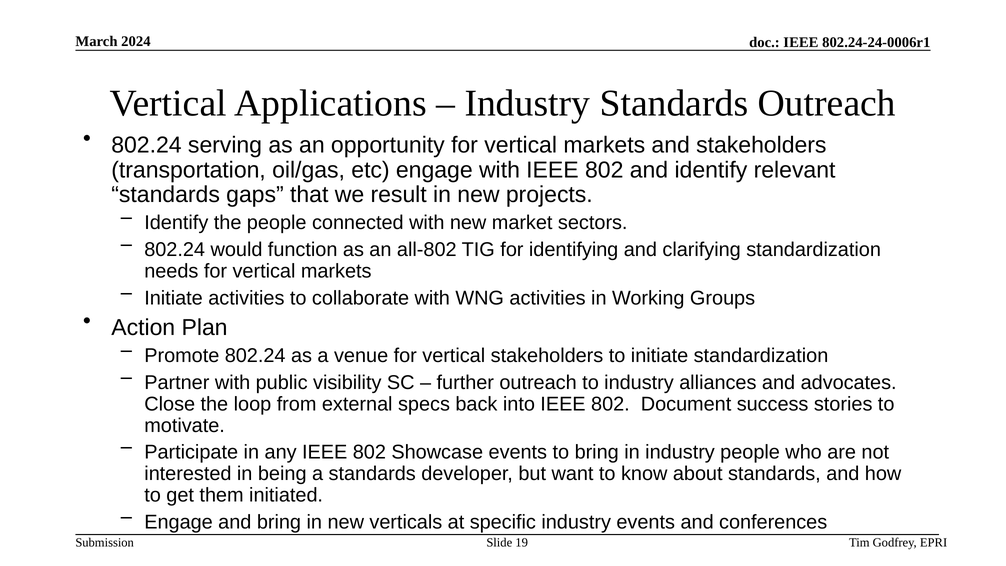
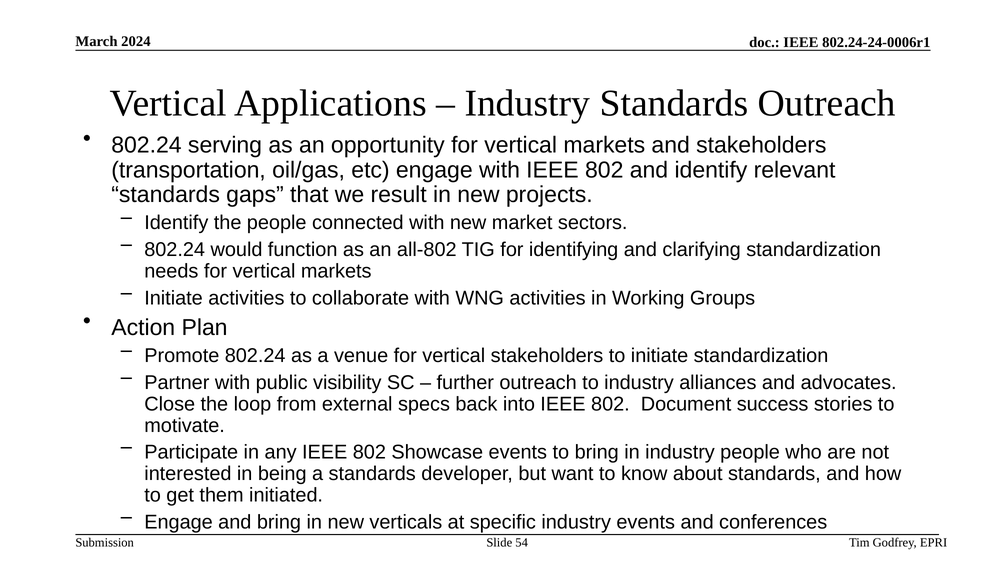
19: 19 -> 54 (522, 543)
